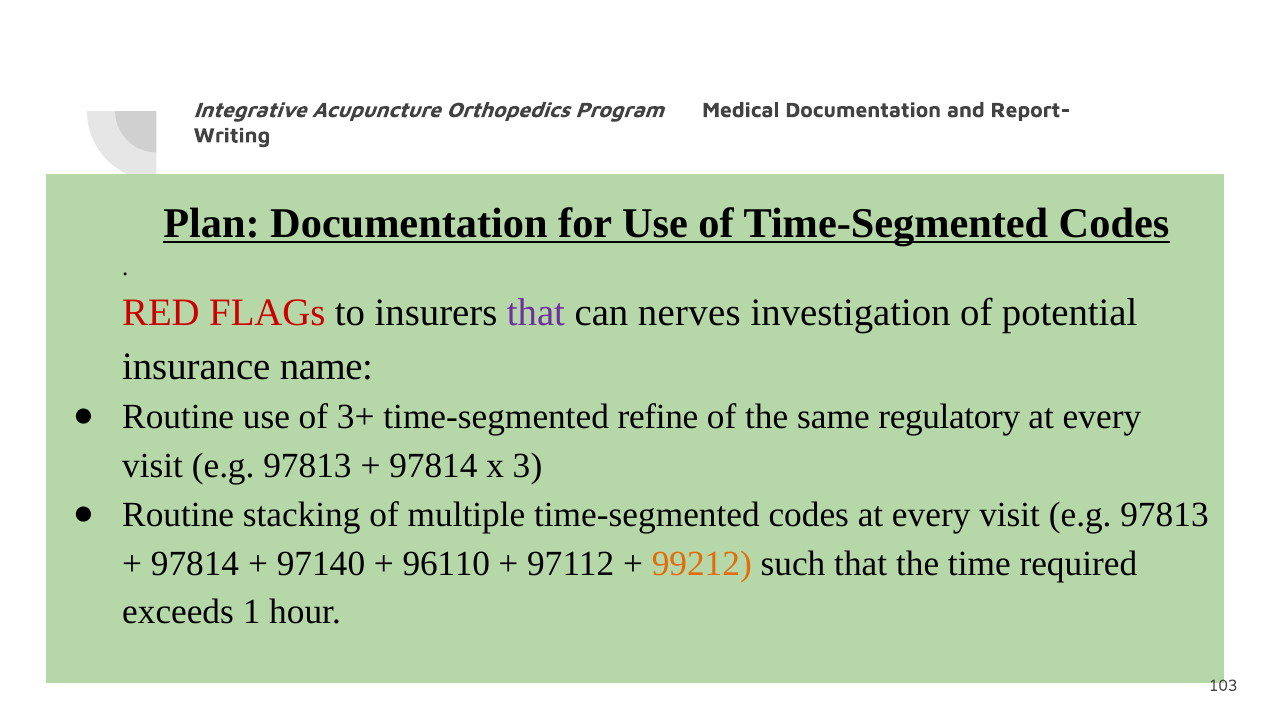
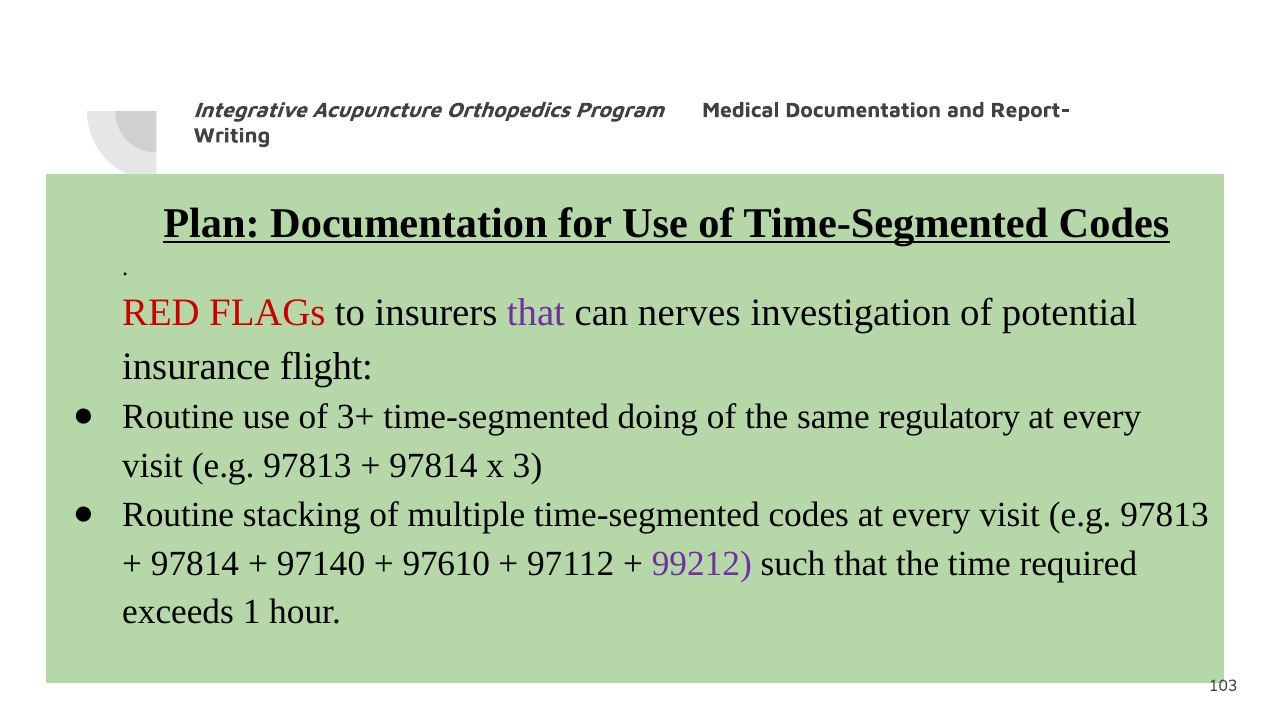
name: name -> flight (326, 366)
refine: refine -> doing (658, 417)
96110: 96110 -> 97610 (446, 563)
99212 colour: orange -> purple (702, 563)
